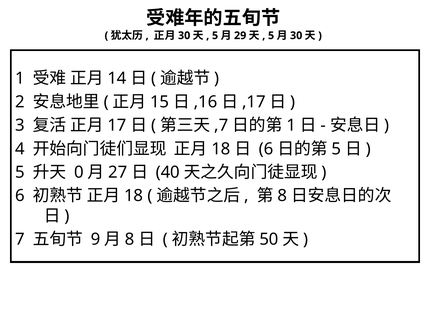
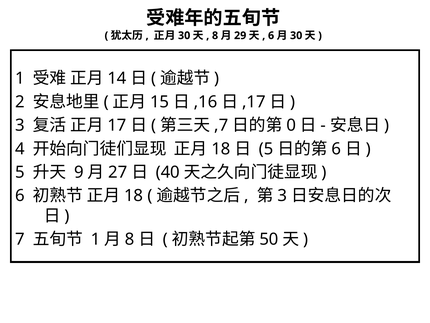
5: 5 -> 8 (215, 36)
5: 5 -> 6 (271, 36)
1: 1 -> 0 (291, 125)
6: 6 -> 5 (266, 149)
5: 5 -> 6 (336, 149)
0: 0 -> 9 (79, 172)
8: 8 -> 3 (282, 195)
9: 9 -> 1 (96, 239)
